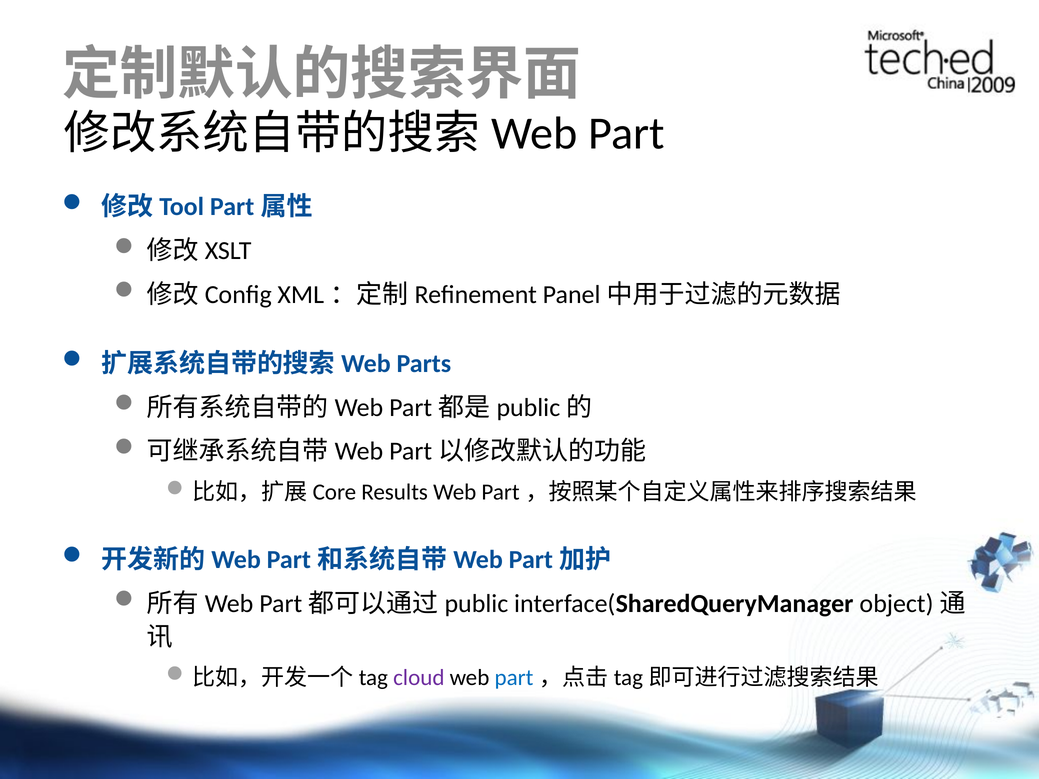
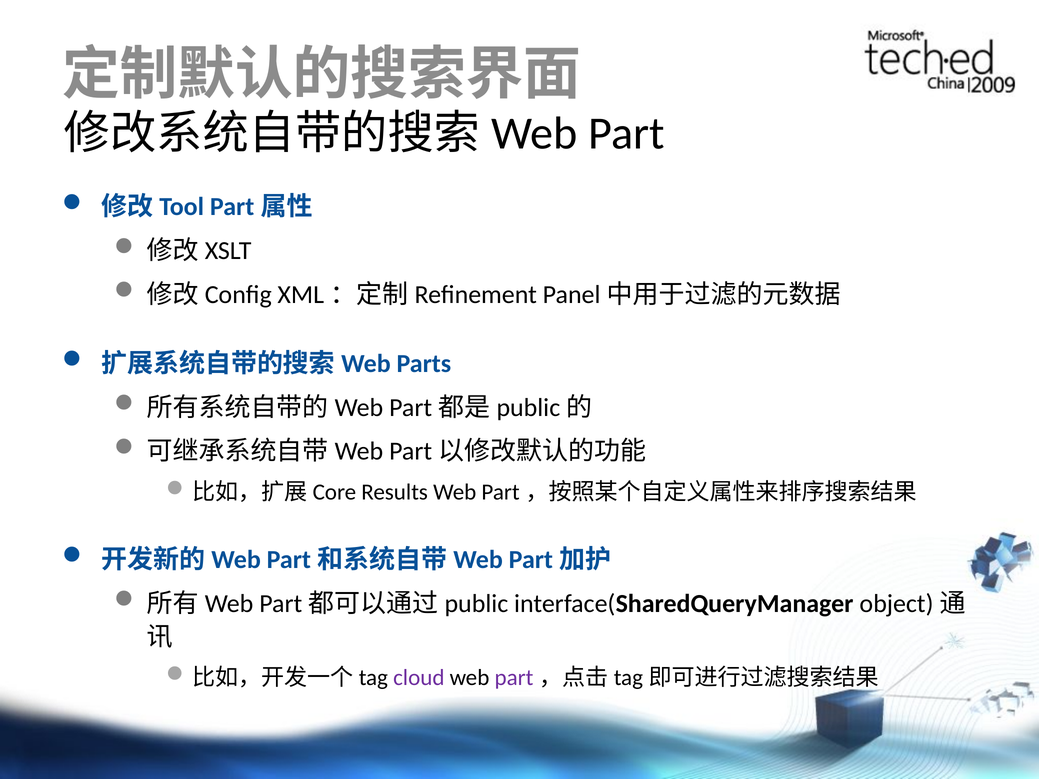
part colour: blue -> purple (514, 678)
